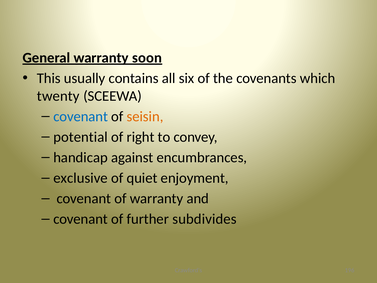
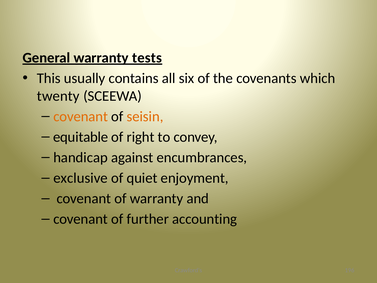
soon: soon -> tests (147, 58)
covenant colour: blue -> orange (81, 116)
potential: potential -> equitable (81, 137)
subdivides: subdivides -> accounting (205, 219)
